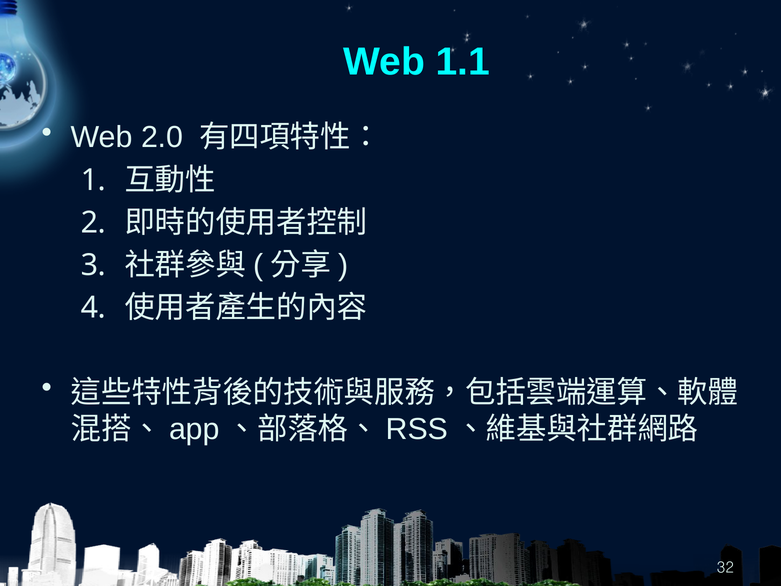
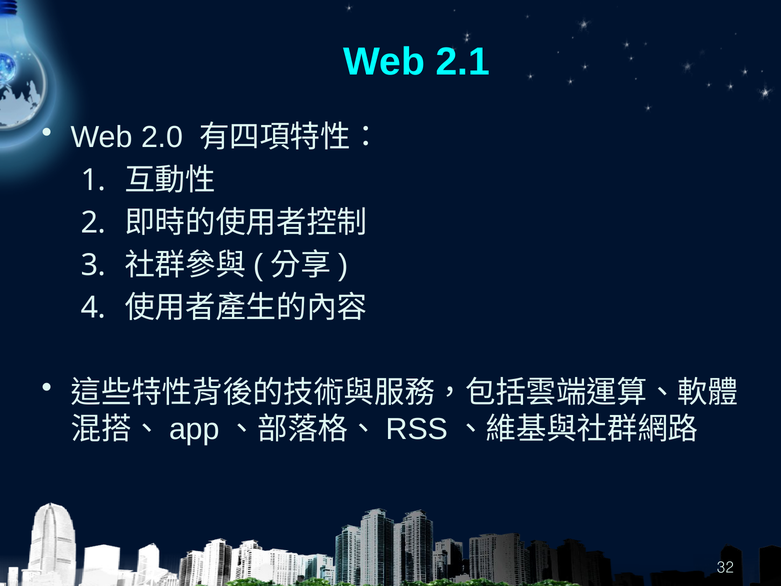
1.1: 1.1 -> 2.1 (463, 62)
